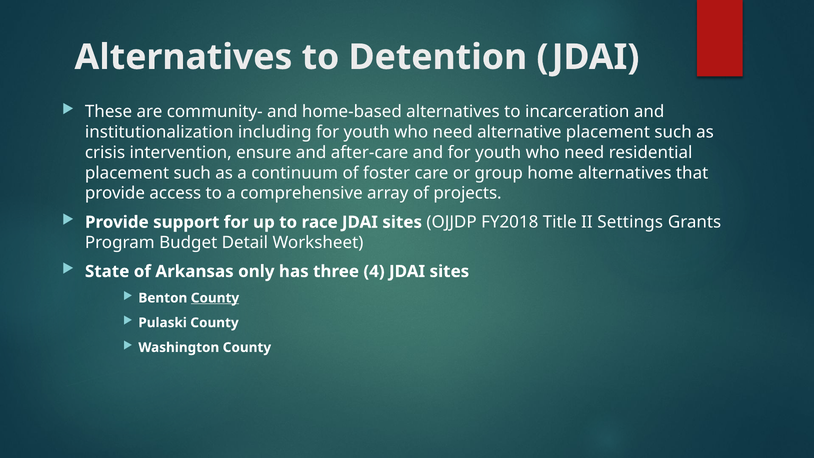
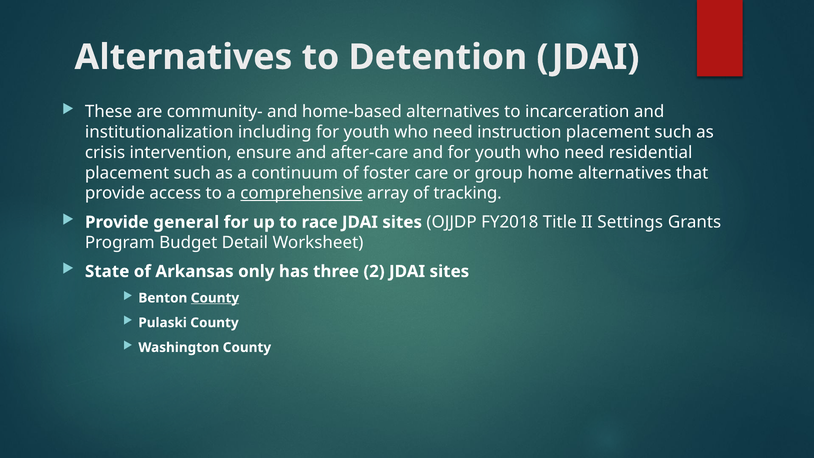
alternative: alternative -> instruction (519, 132)
comprehensive underline: none -> present (302, 193)
projects: projects -> tracking (468, 193)
support: support -> general (186, 222)
4: 4 -> 2 (374, 271)
